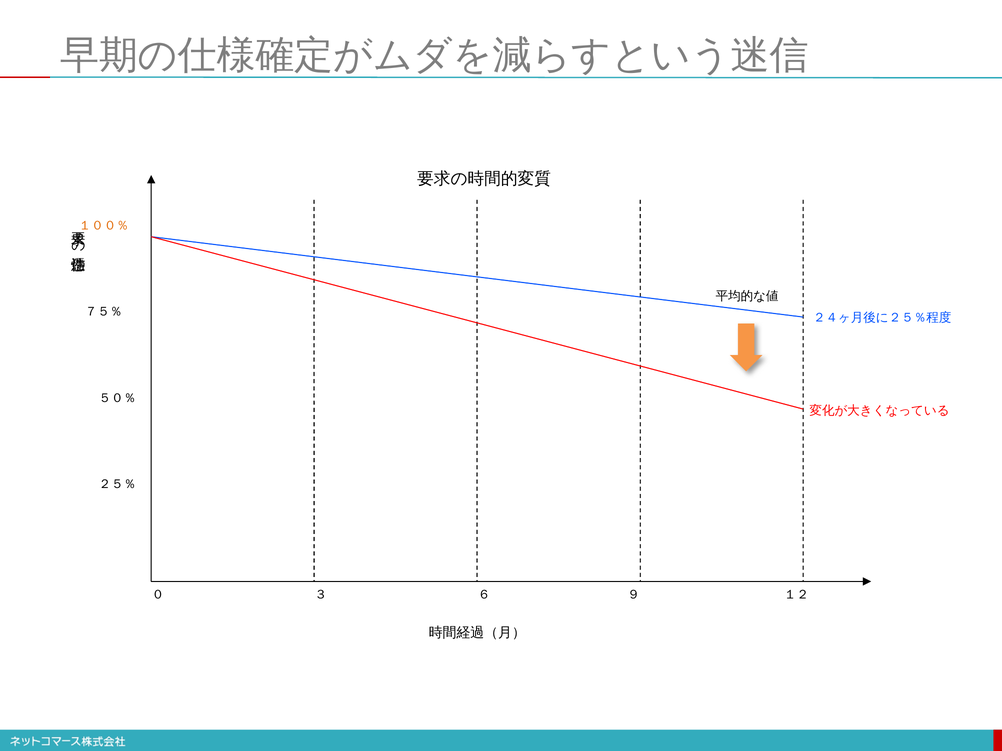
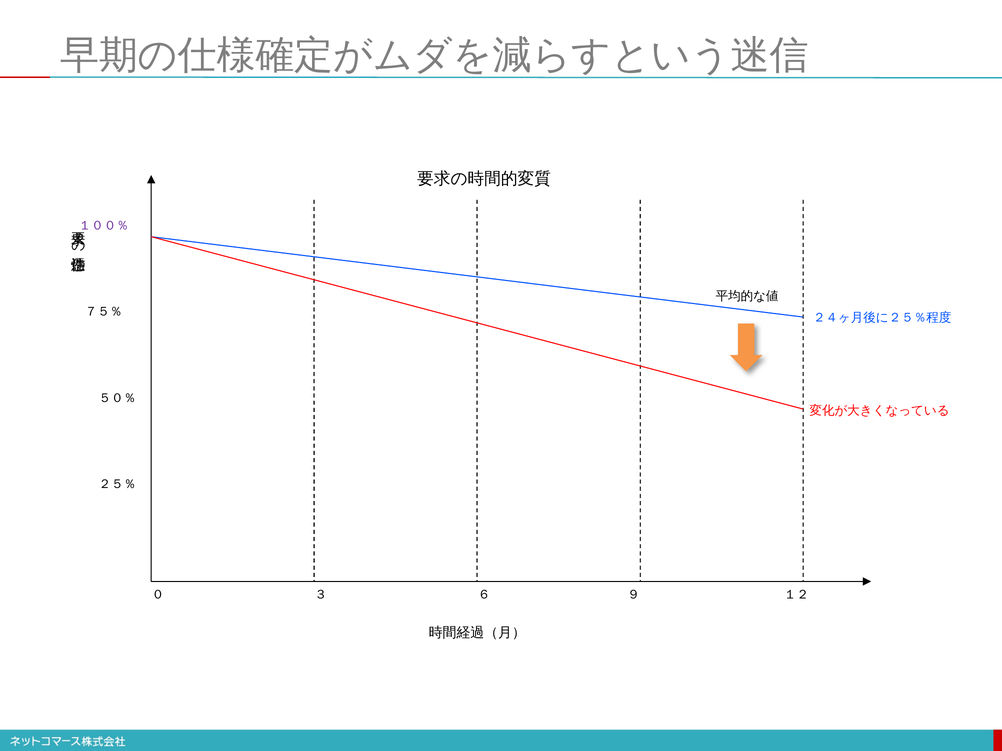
１００％ colour: orange -> purple (104, 226)
